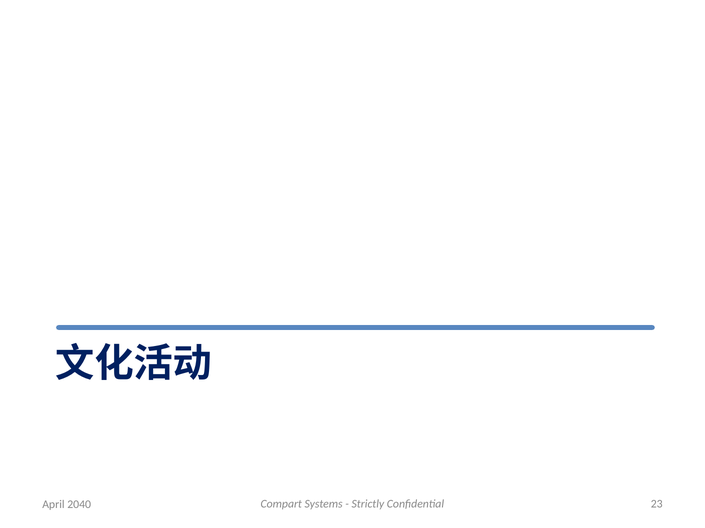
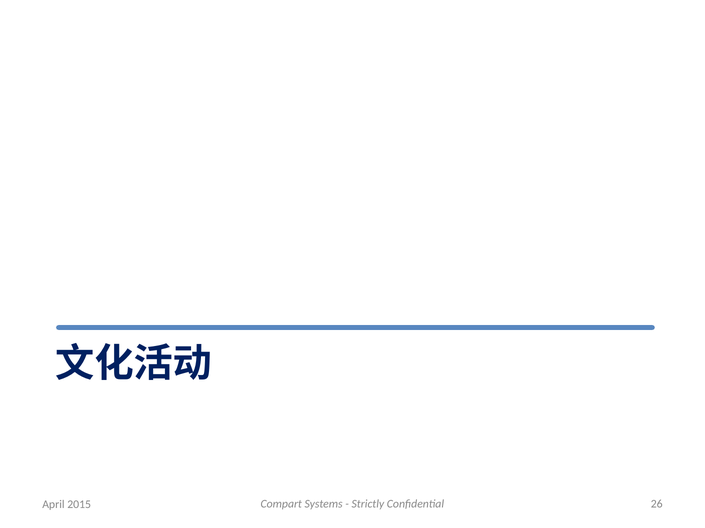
23: 23 -> 26 (657, 505)
2040: 2040 -> 2015 (79, 505)
